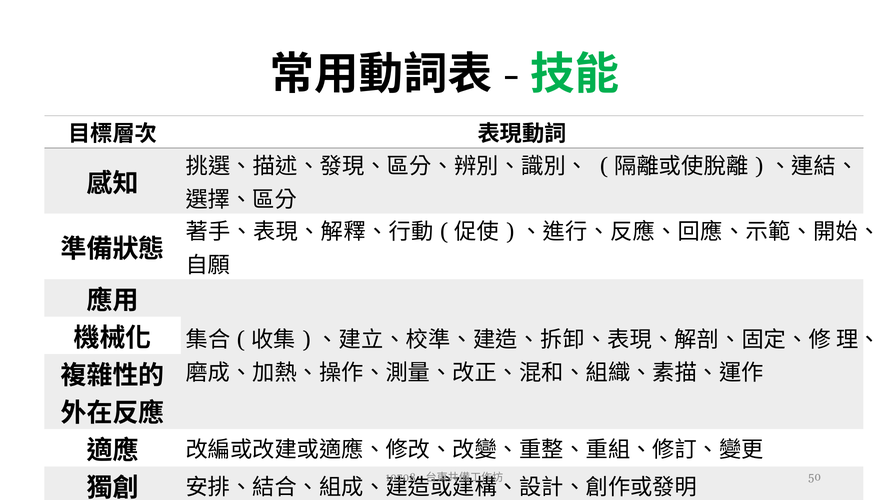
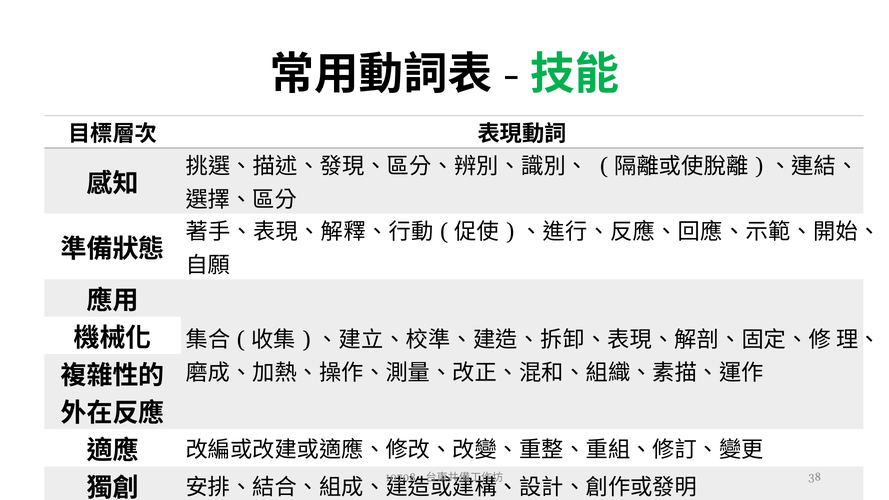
50: 50 -> 38 (815, 477)
